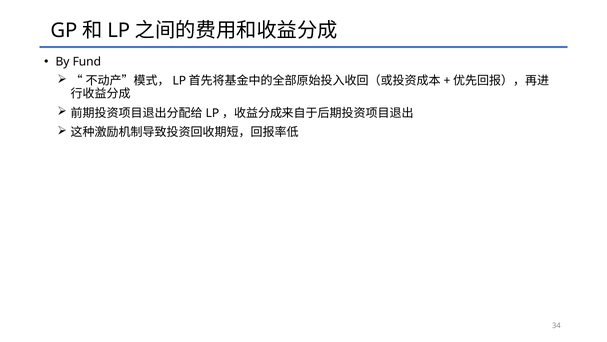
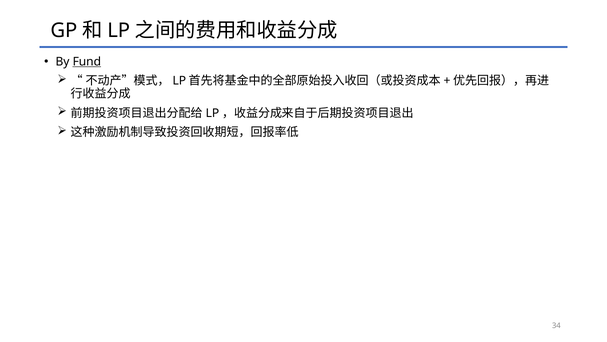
Fund underline: none -> present (87, 61)
